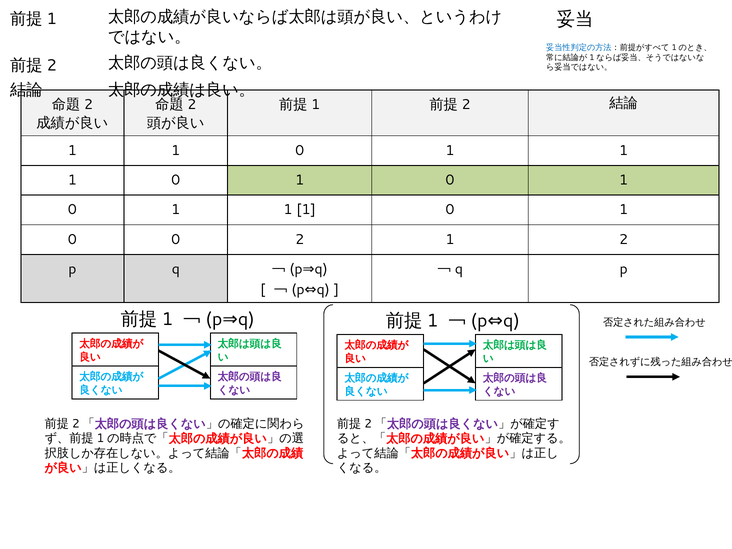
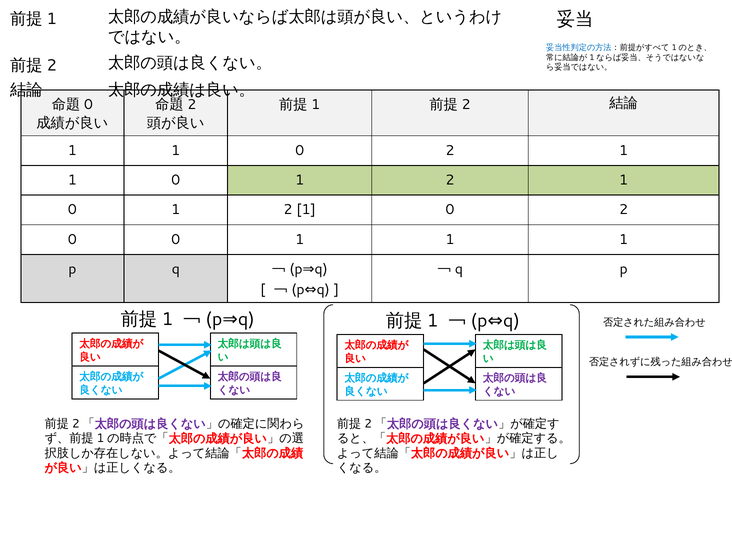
2: 2 -> 0 (88, 105)
1: 1 -> 2 (450, 150)
0: 0 -> 2 (450, 180)
1: 1 -> 2 (288, 210)
1: 1 -> 2 (624, 210)
0 0 2: 2 -> 1 (300, 239)
2: 2 -> 1 (624, 239)
